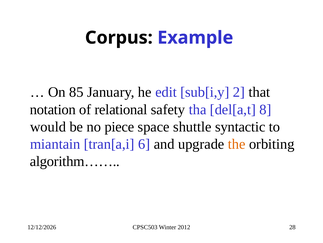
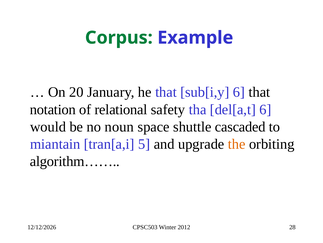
Corpus colour: black -> green (119, 38)
85: 85 -> 20 (76, 92)
he edit: edit -> that (166, 92)
sub[i,y 2: 2 -> 6 (239, 92)
del[a,t 8: 8 -> 6 (265, 109)
piece: piece -> noun (119, 126)
syntactic: syntactic -> cascaded (240, 126)
6: 6 -> 5 (144, 144)
